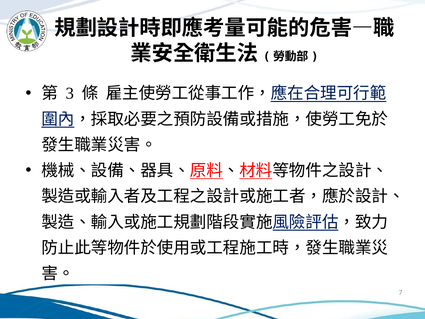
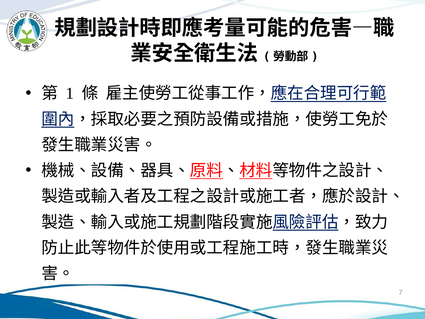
3: 3 -> 1 (70, 93)
